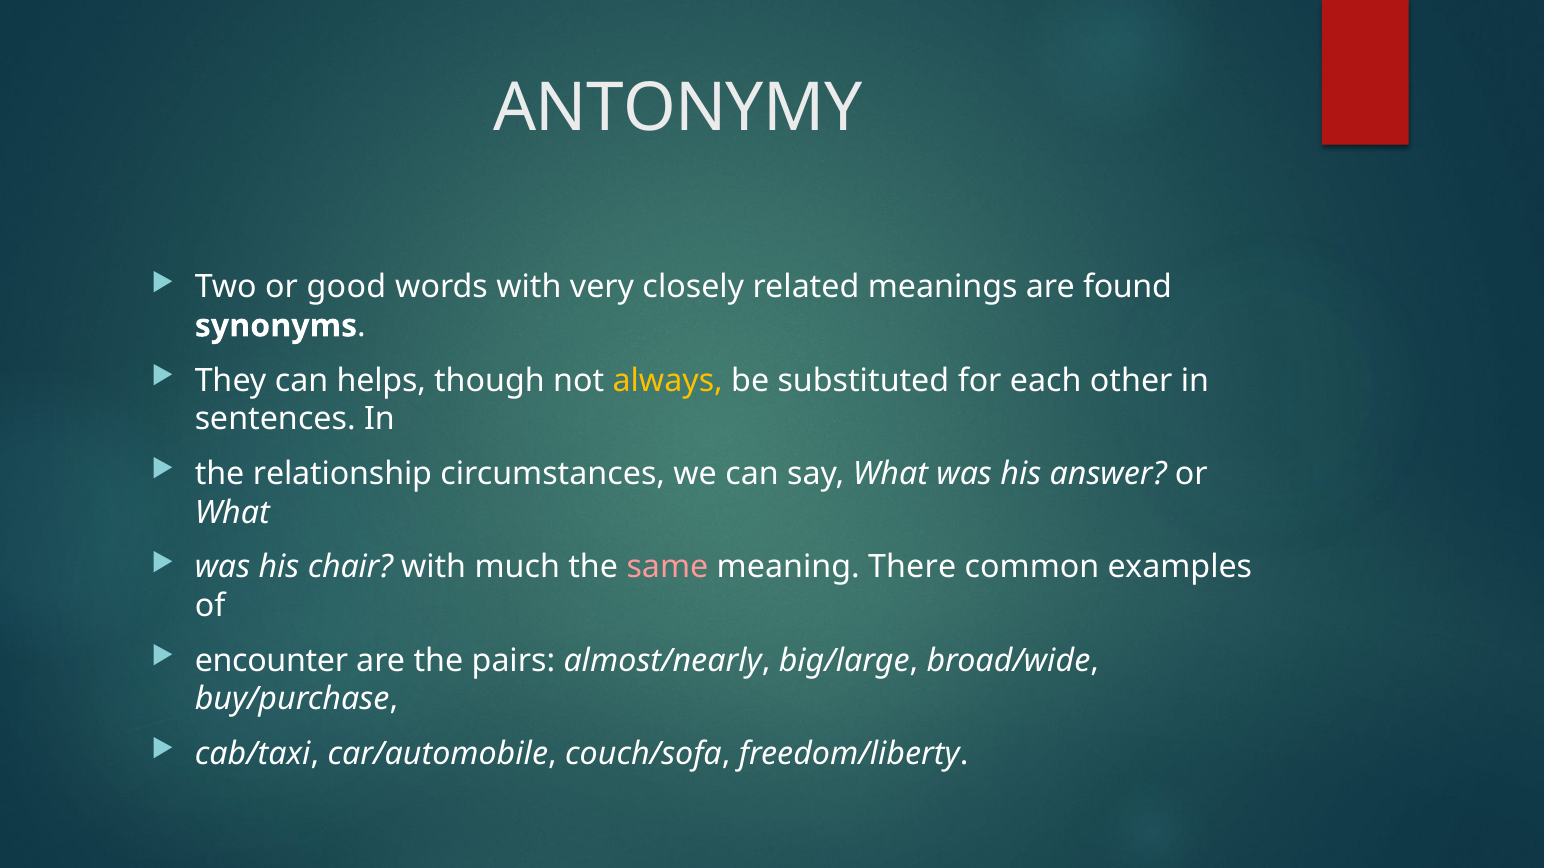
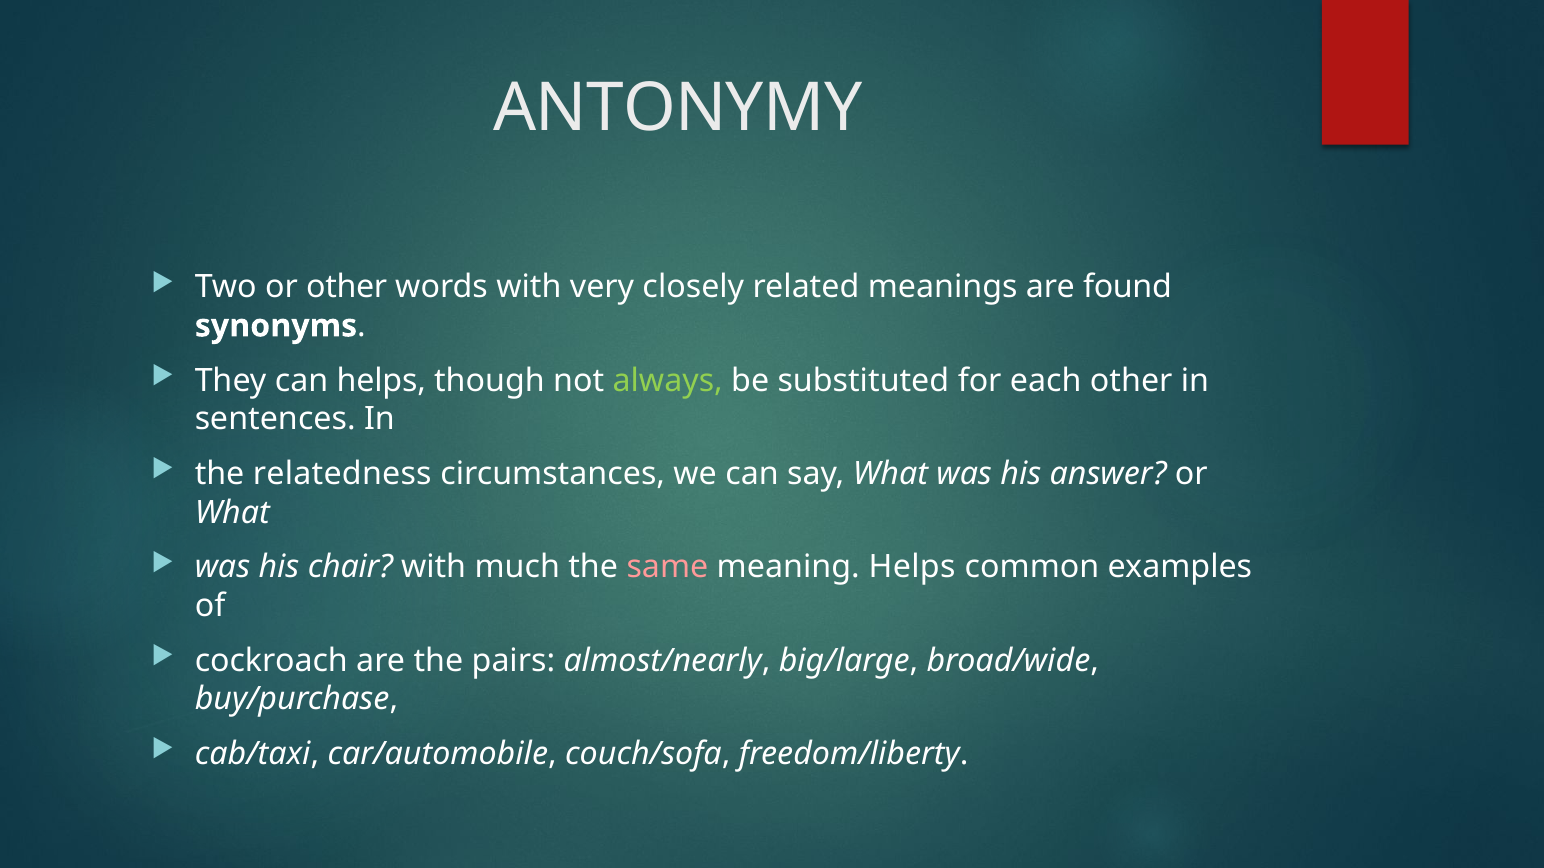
or good: good -> other (347, 287)
always colour: yellow -> light green (668, 381)
relationship: relationship -> relatedness (342, 474)
meaning There: There -> Helps (912, 568)
encounter: encounter -> cockroach (271, 661)
